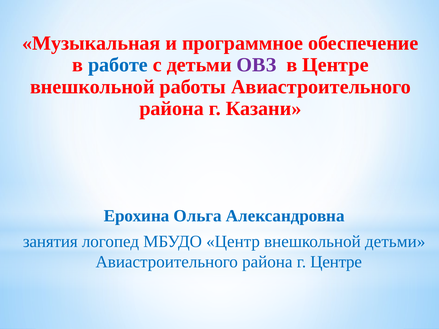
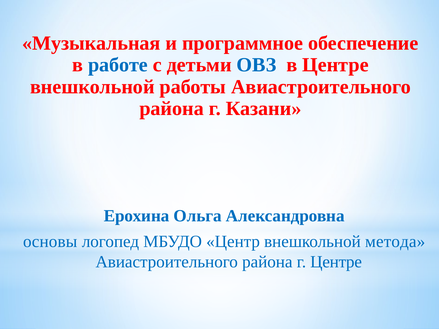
ОВЗ colour: purple -> blue (256, 65)
занятия: занятия -> основы (50, 242)
внешкольной детьми: детьми -> метода (395, 242)
